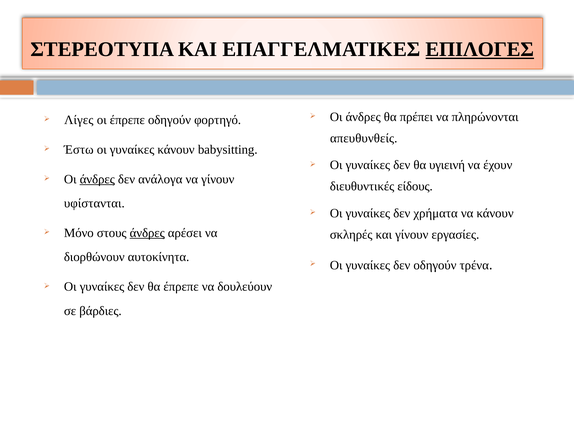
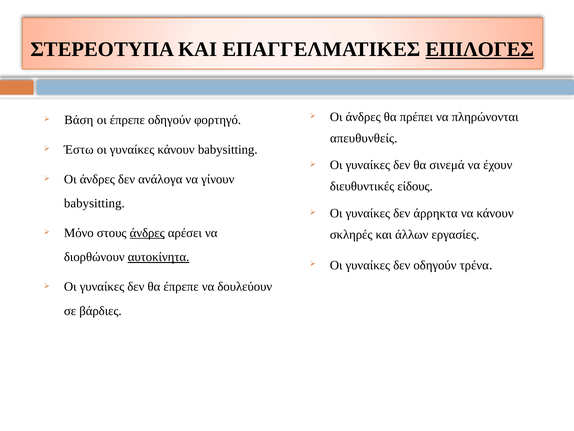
Λίγες: Λίγες -> Βάση (79, 120)
υγιεινή: υγιεινή -> σινεμά (447, 165)
άνδρες underline: present -> none (97, 179)
υφίστανται: υφίστανται -> babysitting (94, 203)
χρήματα: χρήματα -> άρρηκτα (436, 213)
και γίνουν: γίνουν -> άλλων (412, 234)
αυτοκίνητα underline: none -> present (159, 257)
